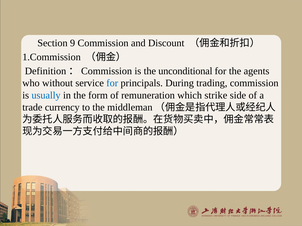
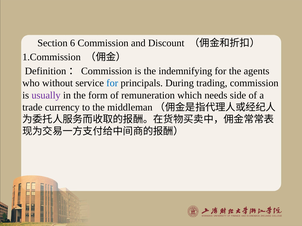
9: 9 -> 6 (73, 43)
unconditional: unconditional -> indemnifying (185, 71)
usually colour: blue -> purple (46, 95)
strike: strike -> needs (216, 95)
